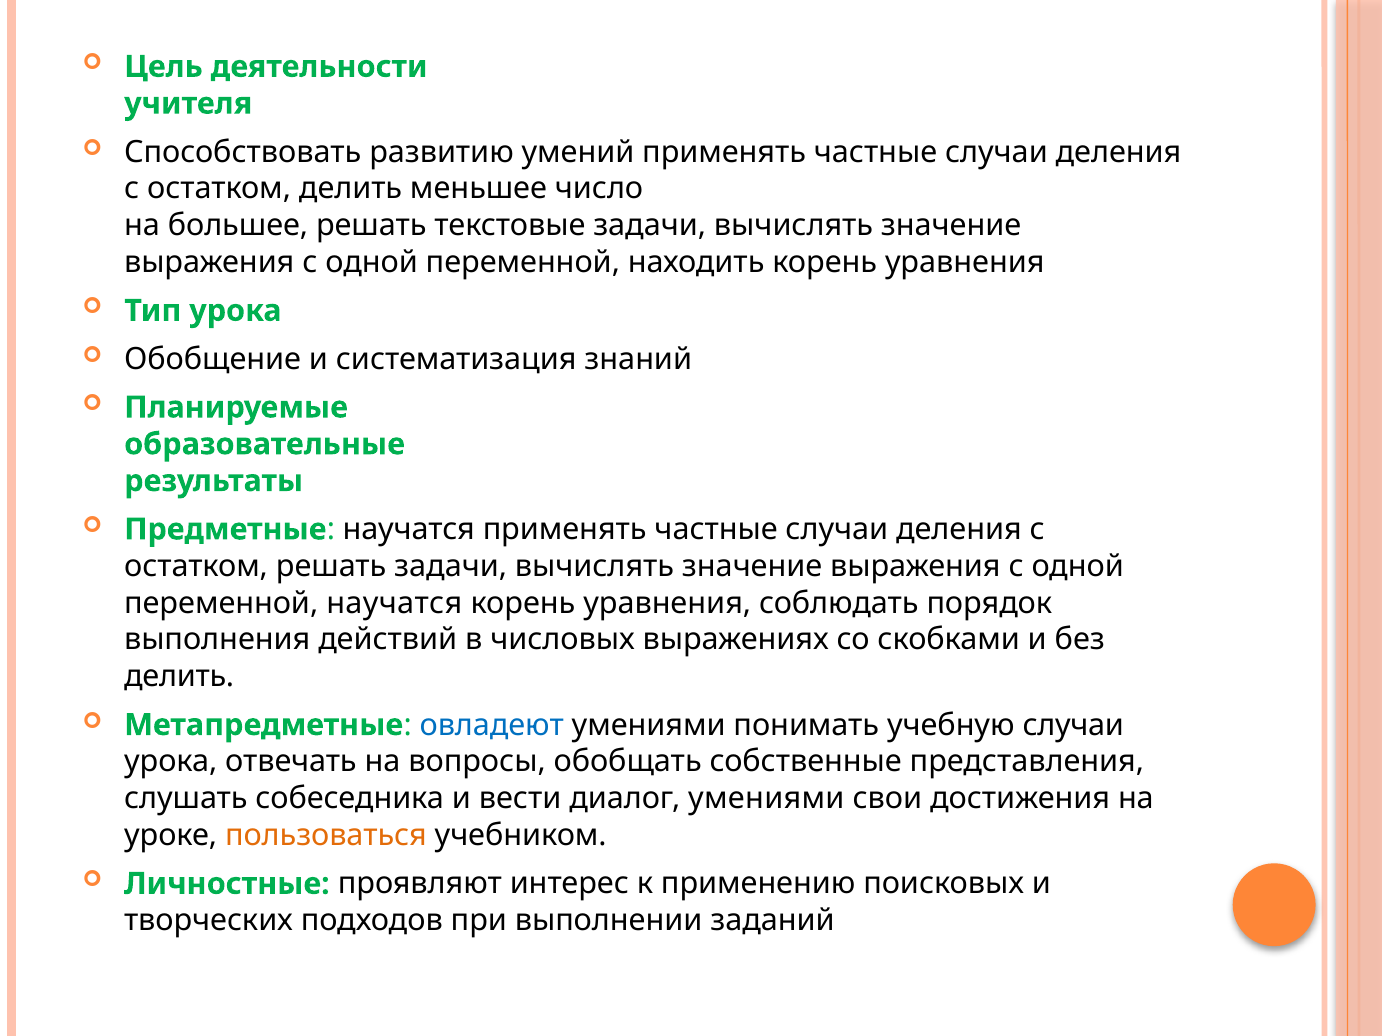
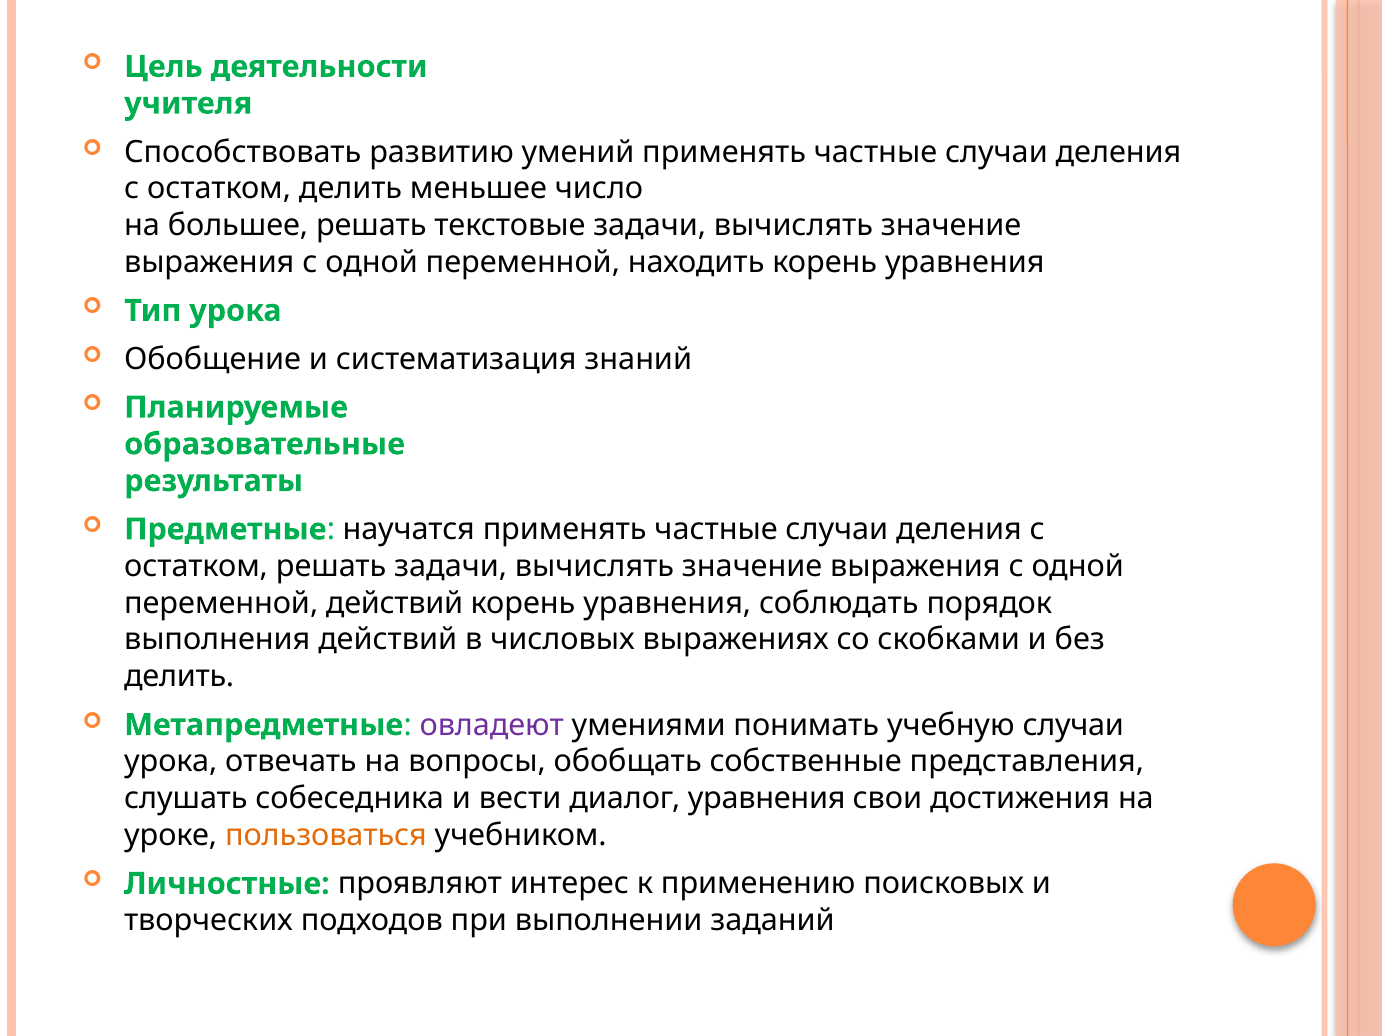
переменной научатся: научатся -> действий (395, 603)
овладеют colour: blue -> purple (492, 725)
диалог умениями: умениями -> уравнения (767, 799)
